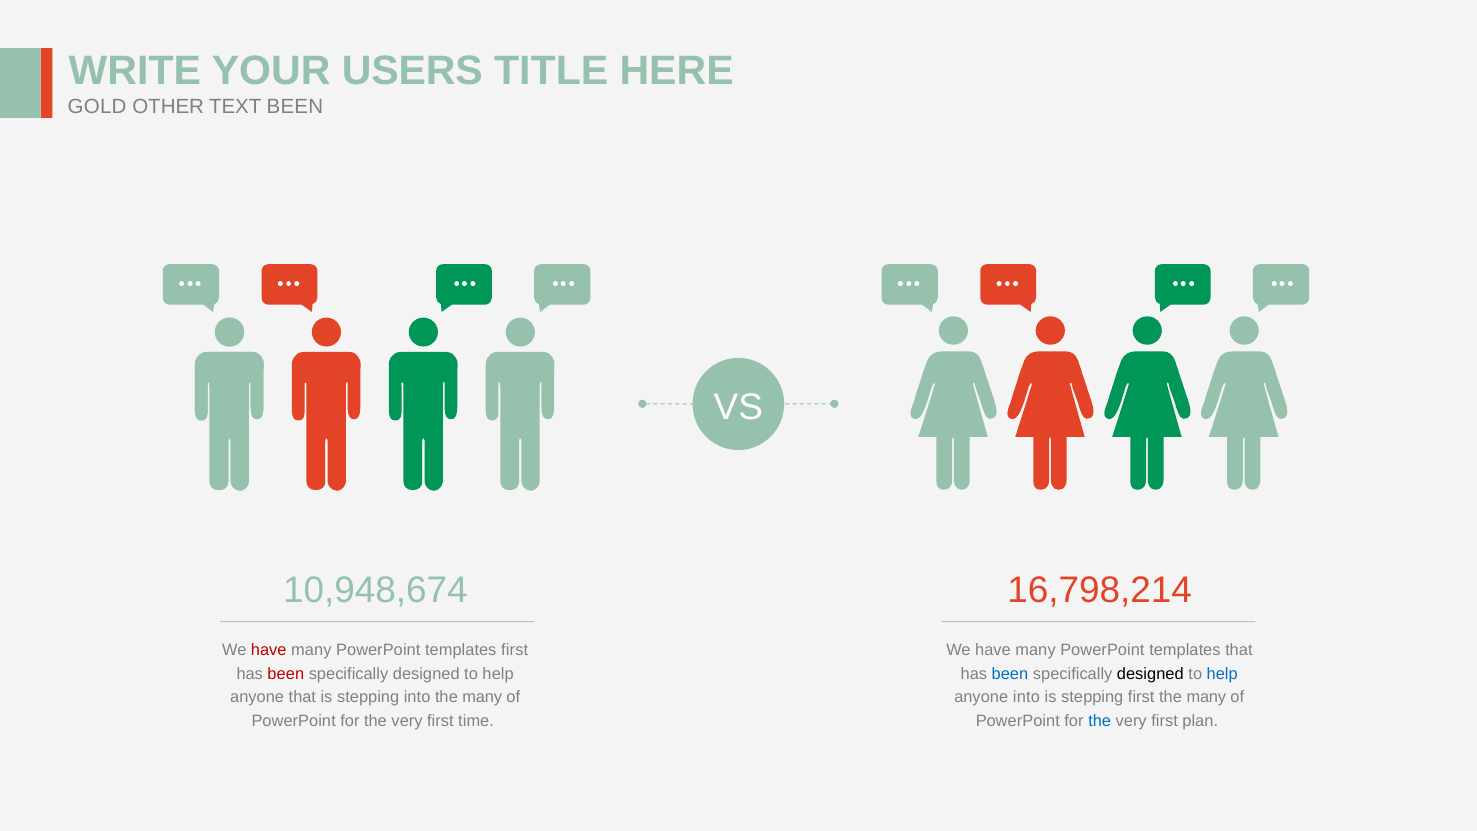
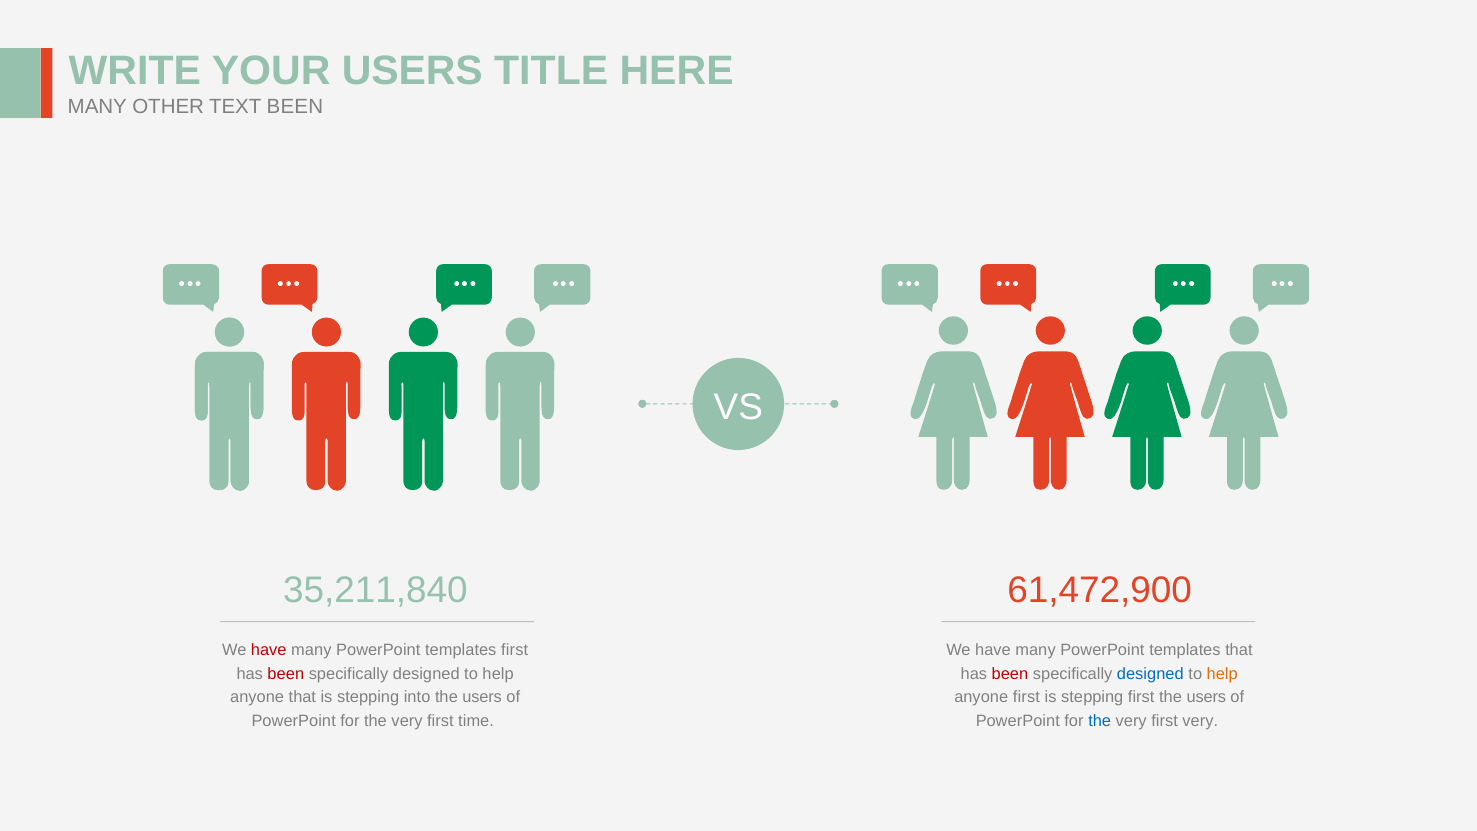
GOLD: GOLD -> MANY (97, 107)
10,948,674: 10,948,674 -> 35,211,840 (375, 590)
16,798,214: 16,798,214 -> 61,472,900 (1100, 590)
been colour: blue -> red (1010, 674)
designed colour: black -> blue (1150, 674)
help colour: blue -> orange (1222, 674)
into the many: many -> users (482, 697)
anyone into: into -> first (1026, 697)
many: many -> users (1206, 697)
first plan: plan -> very (1200, 721)
